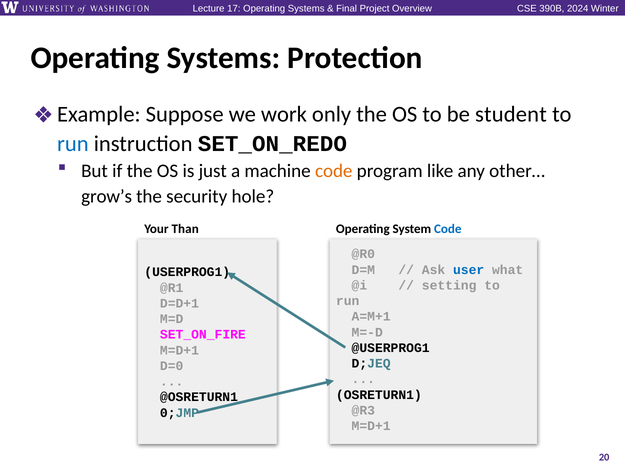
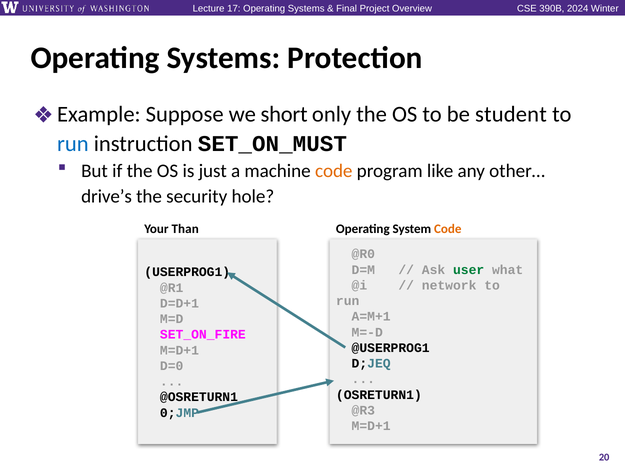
work: work -> short (284, 114)
SET_ON_REDO: SET_ON_REDO -> SET_ON_MUST (272, 144)
grow’s: grow’s -> drive’s (107, 196)
Code colour: blue -> orange (448, 229)
user colour: blue -> green (469, 270)
setting: setting -> network (449, 285)
